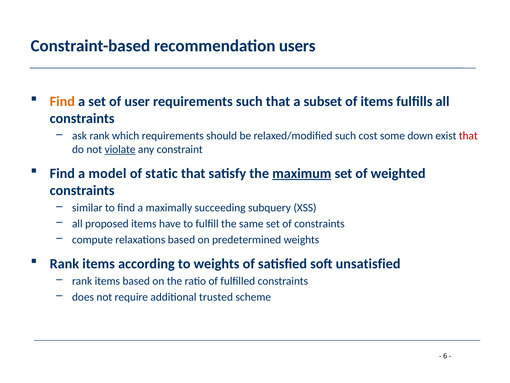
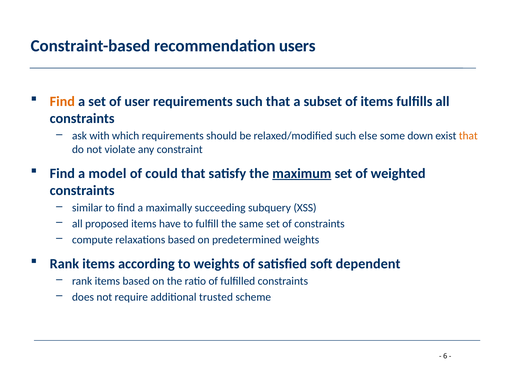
ask rank: rank -> with (100, 136)
cost: cost -> else (368, 136)
that colour: red -> orange (468, 136)
violate underline: present -> none (120, 149)
static: static -> could (162, 173)
unsatisfied: unsatisfied -> dependent (368, 263)
